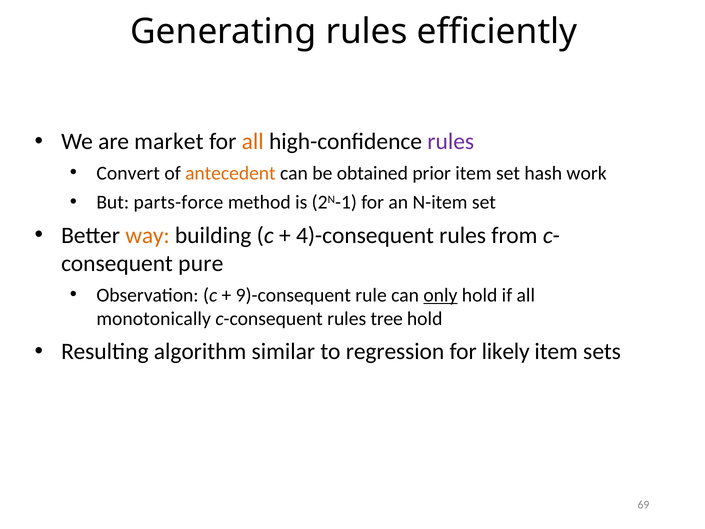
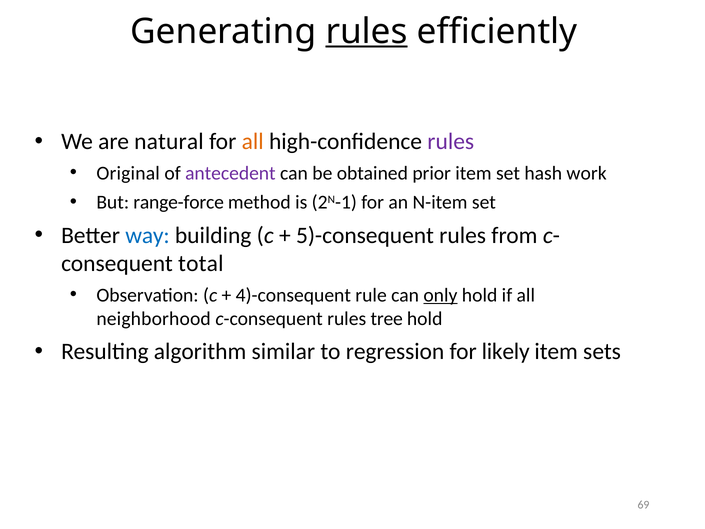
rules underline: none -> present (367, 31)
market: market -> natural (169, 142)
Convert: Convert -> Original (128, 173)
antecedent colour: orange -> purple (230, 173)
parts-force: parts-force -> range-force (179, 202)
way colour: orange -> blue (147, 235)
4)-consequent: 4)-consequent -> 5)-consequent (365, 235)
pure: pure -> total (201, 264)
9)-consequent: 9)-consequent -> 4)-consequent (293, 295)
monotonically: monotonically -> neighborhood (154, 318)
